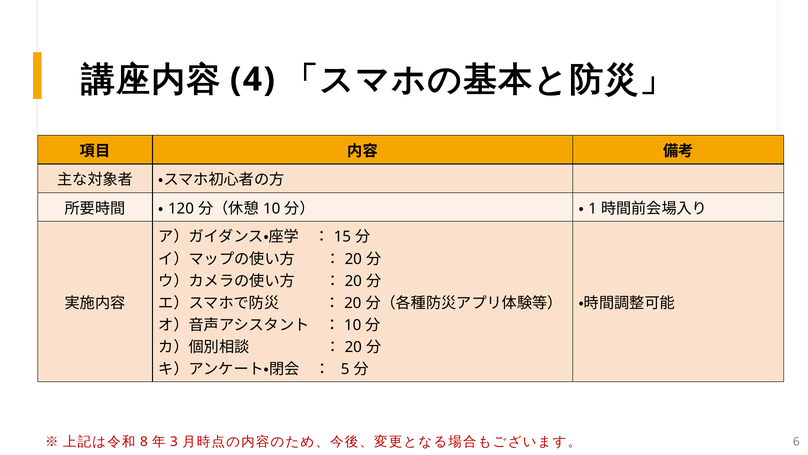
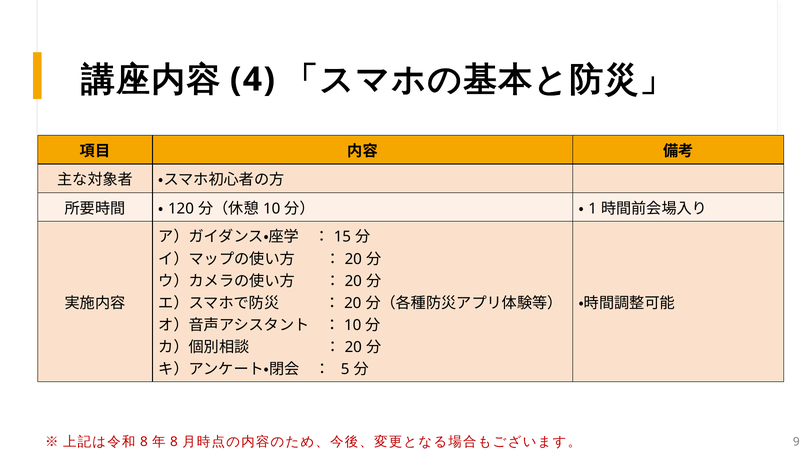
3: 3 -> 8 (174, 441)
6: 6 -> 9 (796, 441)
